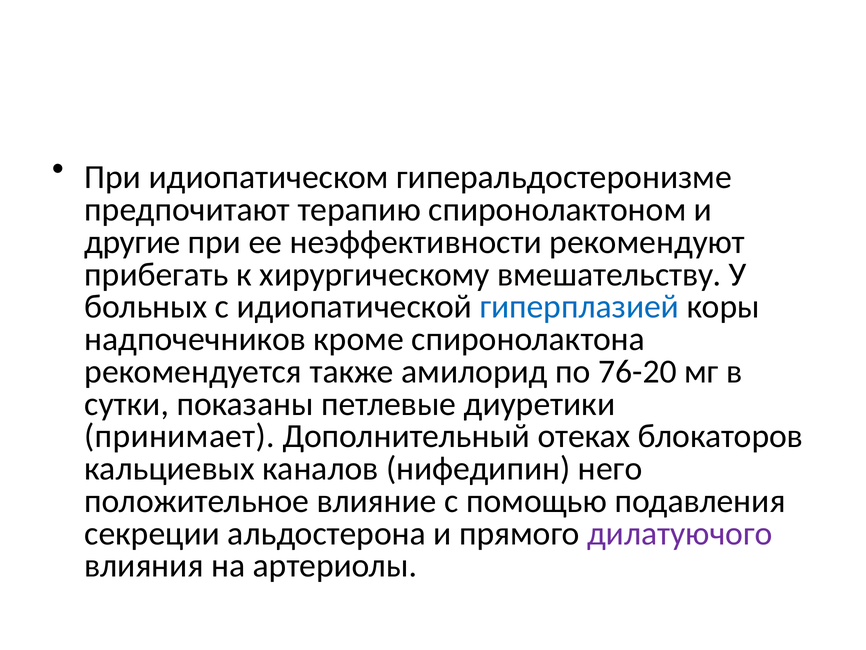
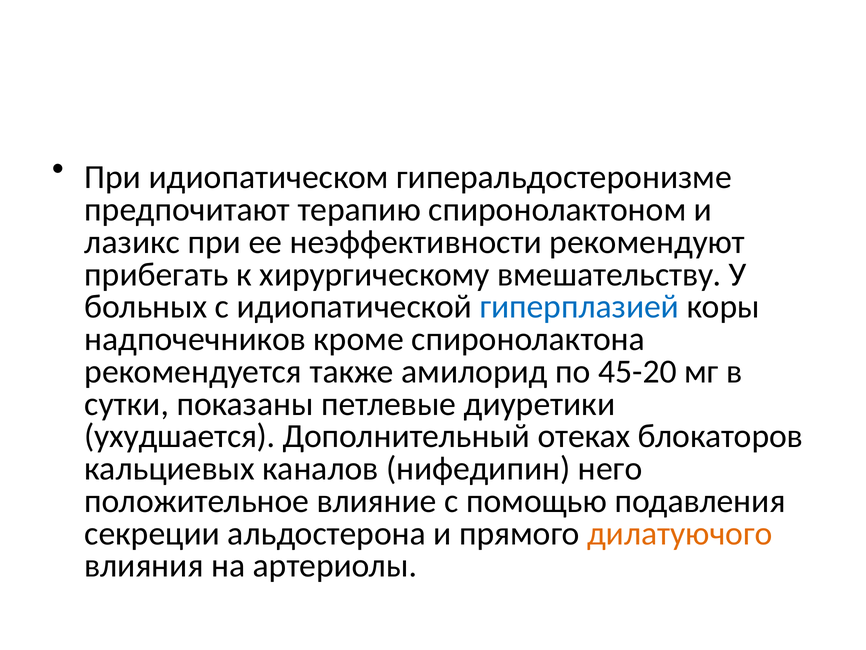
другие: другие -> лазикс (132, 242)
76-20: 76-20 -> 45-20 (637, 371)
принимает: принимает -> ухудшается (180, 436)
дилатуючого colour: purple -> orange (680, 533)
